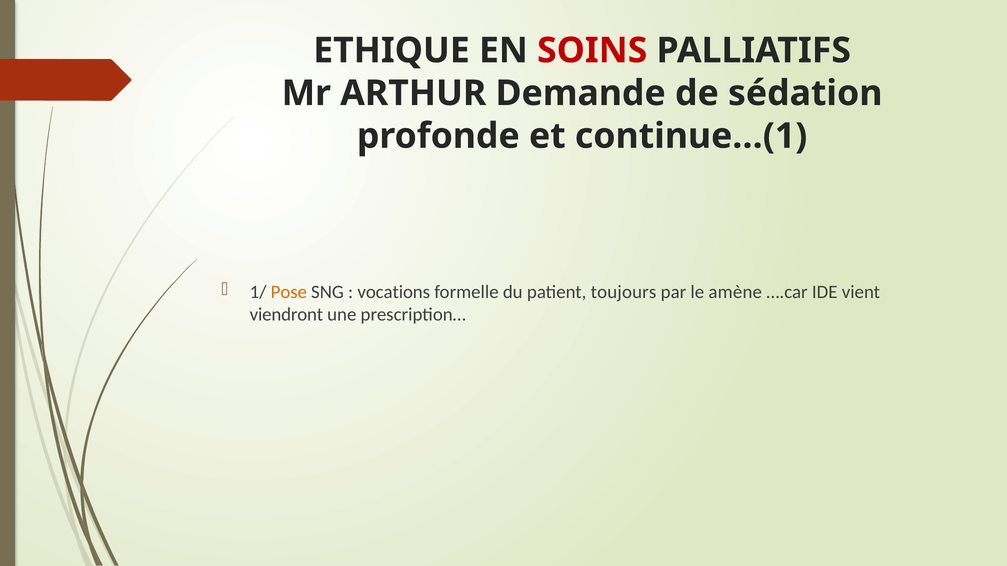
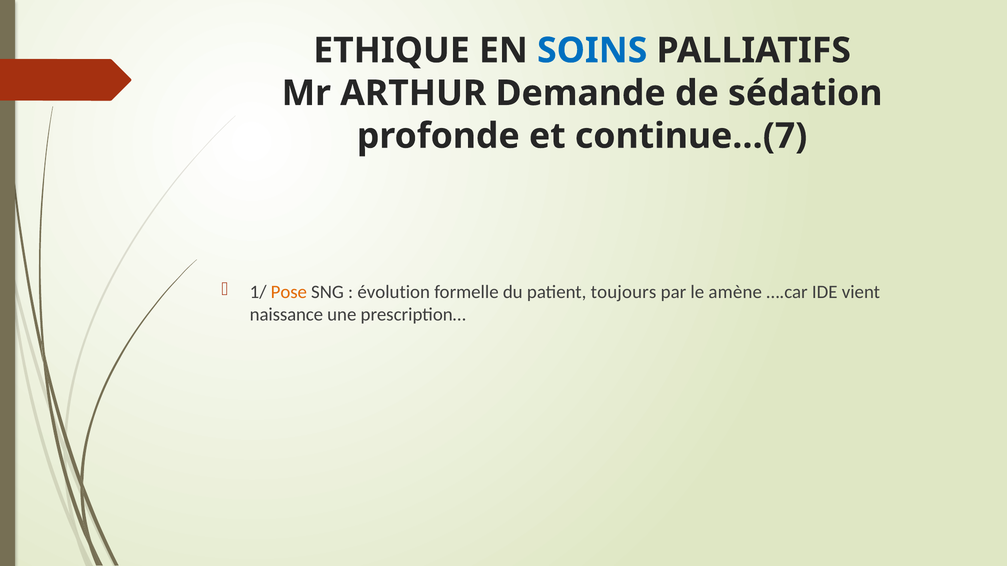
SOINS colour: red -> blue (592, 51)
continue…(1: continue…(1 -> continue…(7 (691, 136)
vocations: vocations -> évolution (394, 292)
viendront: viendront -> naissance (286, 315)
